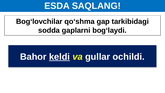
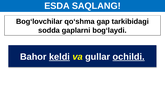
ochildi underline: none -> present (129, 57)
